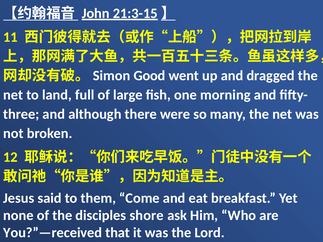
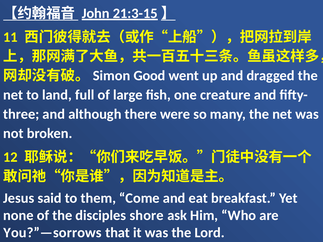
morning: morning -> creature (225, 95)
You?”—received: You?”—received -> You?”—sorrows (53, 233)
